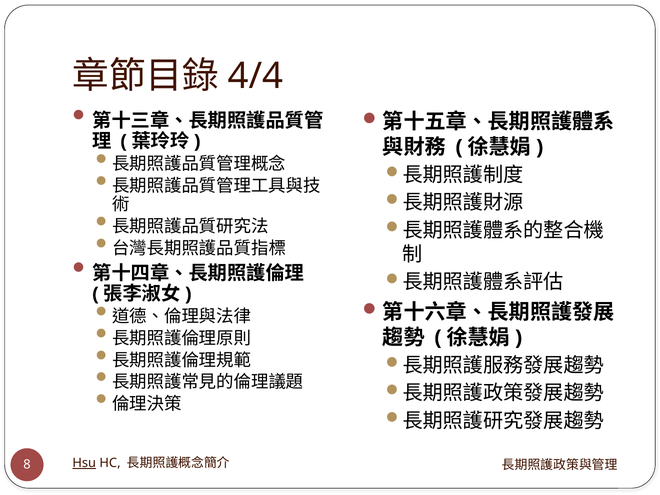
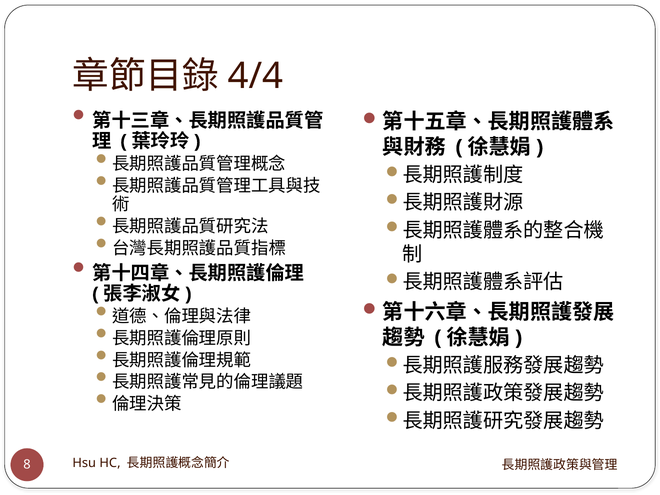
Hsu underline: present -> none (84, 463)
